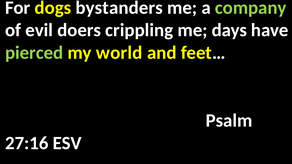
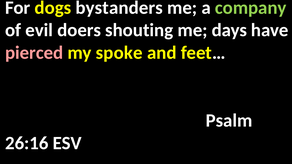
crippling: crippling -> shouting (139, 30)
pierced colour: light green -> pink (34, 53)
world: world -> spoke (119, 53)
27:16: 27:16 -> 26:16 (27, 143)
